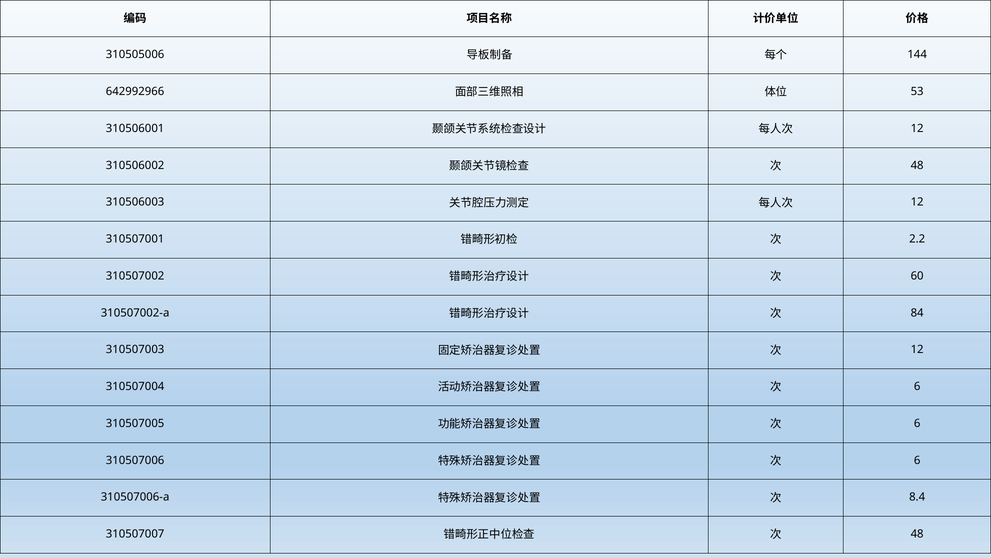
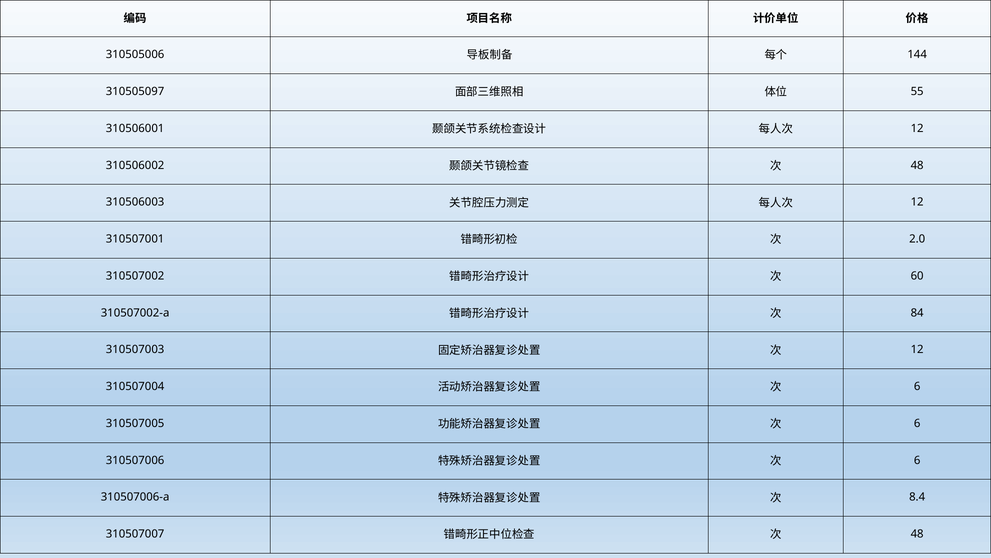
642992966: 642992966 -> 310505097 (135, 91)
53: 53 -> 55 (917, 91)
2.2: 2.2 -> 2.0 (917, 239)
